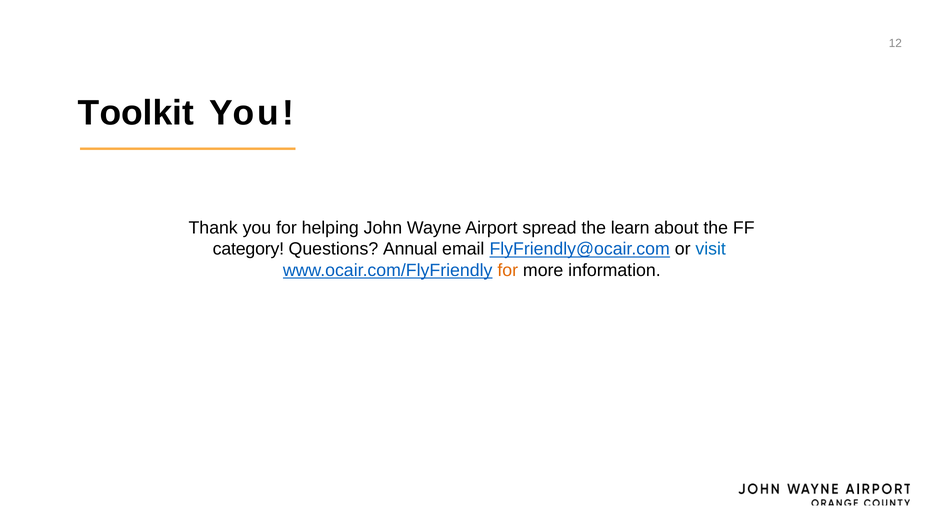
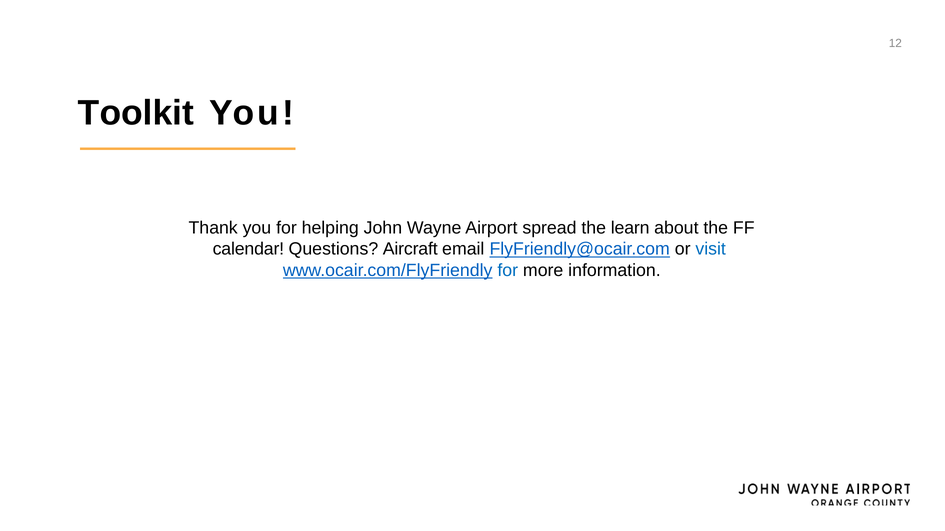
category: category -> calendar (248, 249)
Annual: Annual -> Aircraft (410, 249)
for colour: orange -> blue (508, 270)
